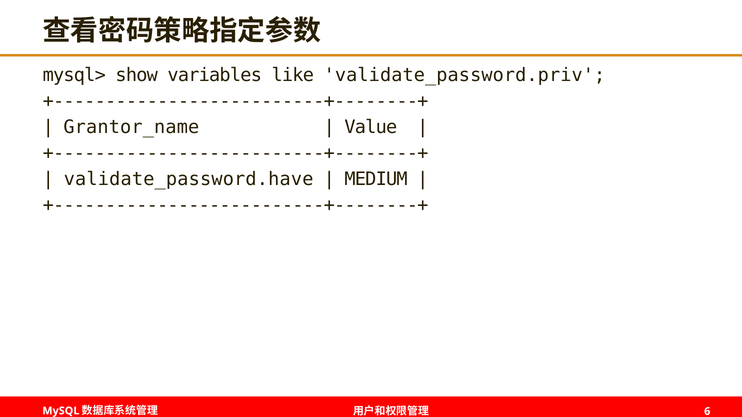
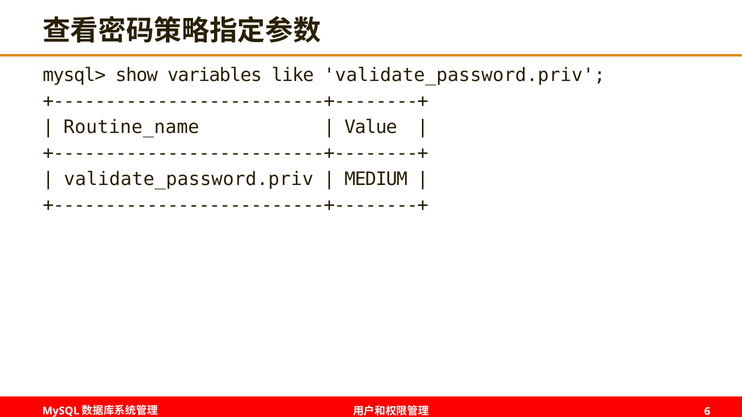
Grantor_name: Grantor_name -> Routine_name (131, 127)
validate_password.have: validate_password.have -> validate_password.priv (189, 179)
